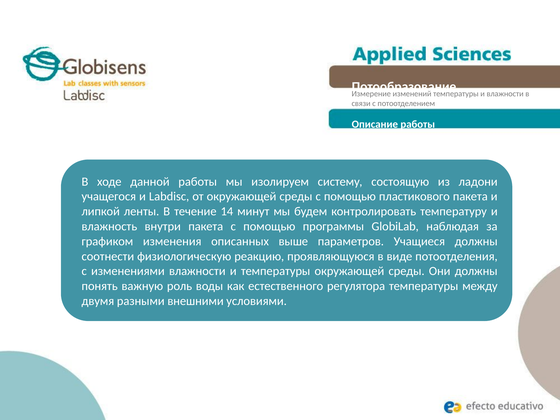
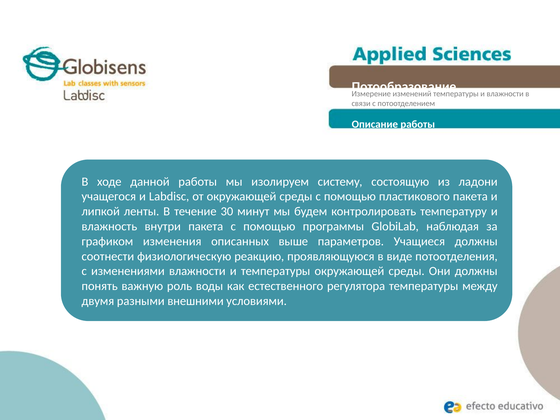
14: 14 -> 30 (227, 211)
